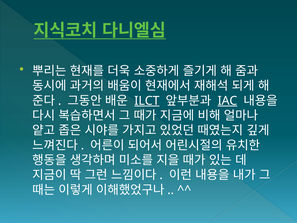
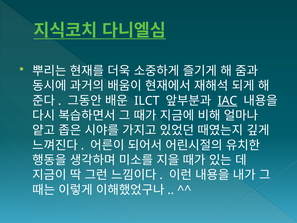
ILCT underline: present -> none (147, 101)
